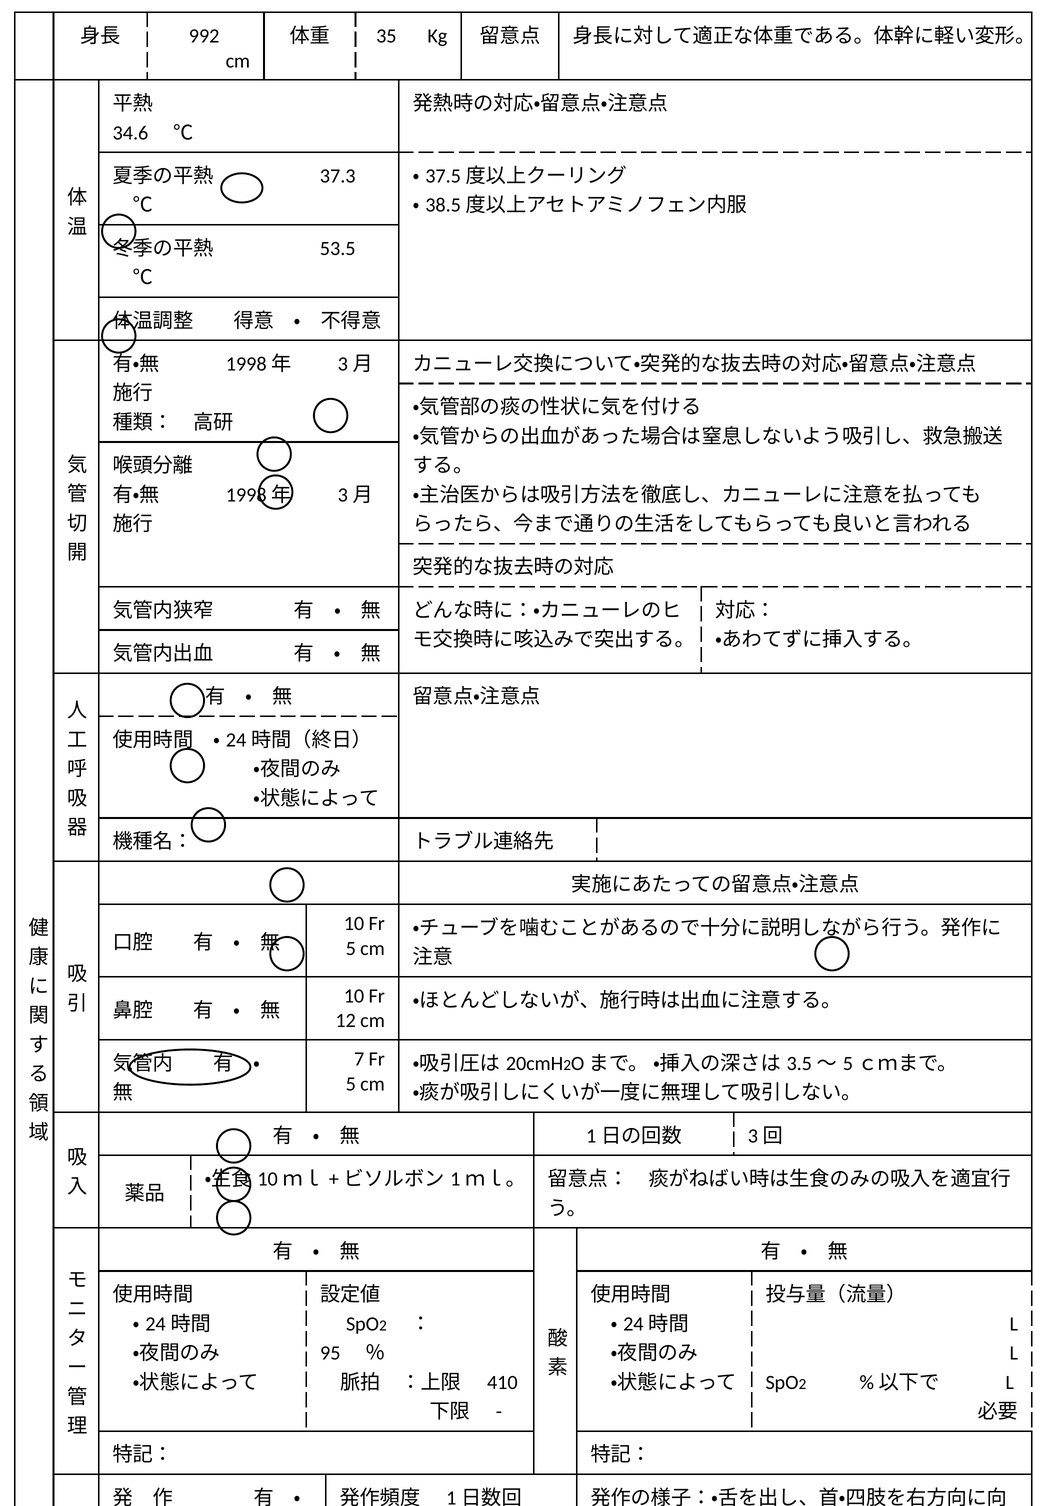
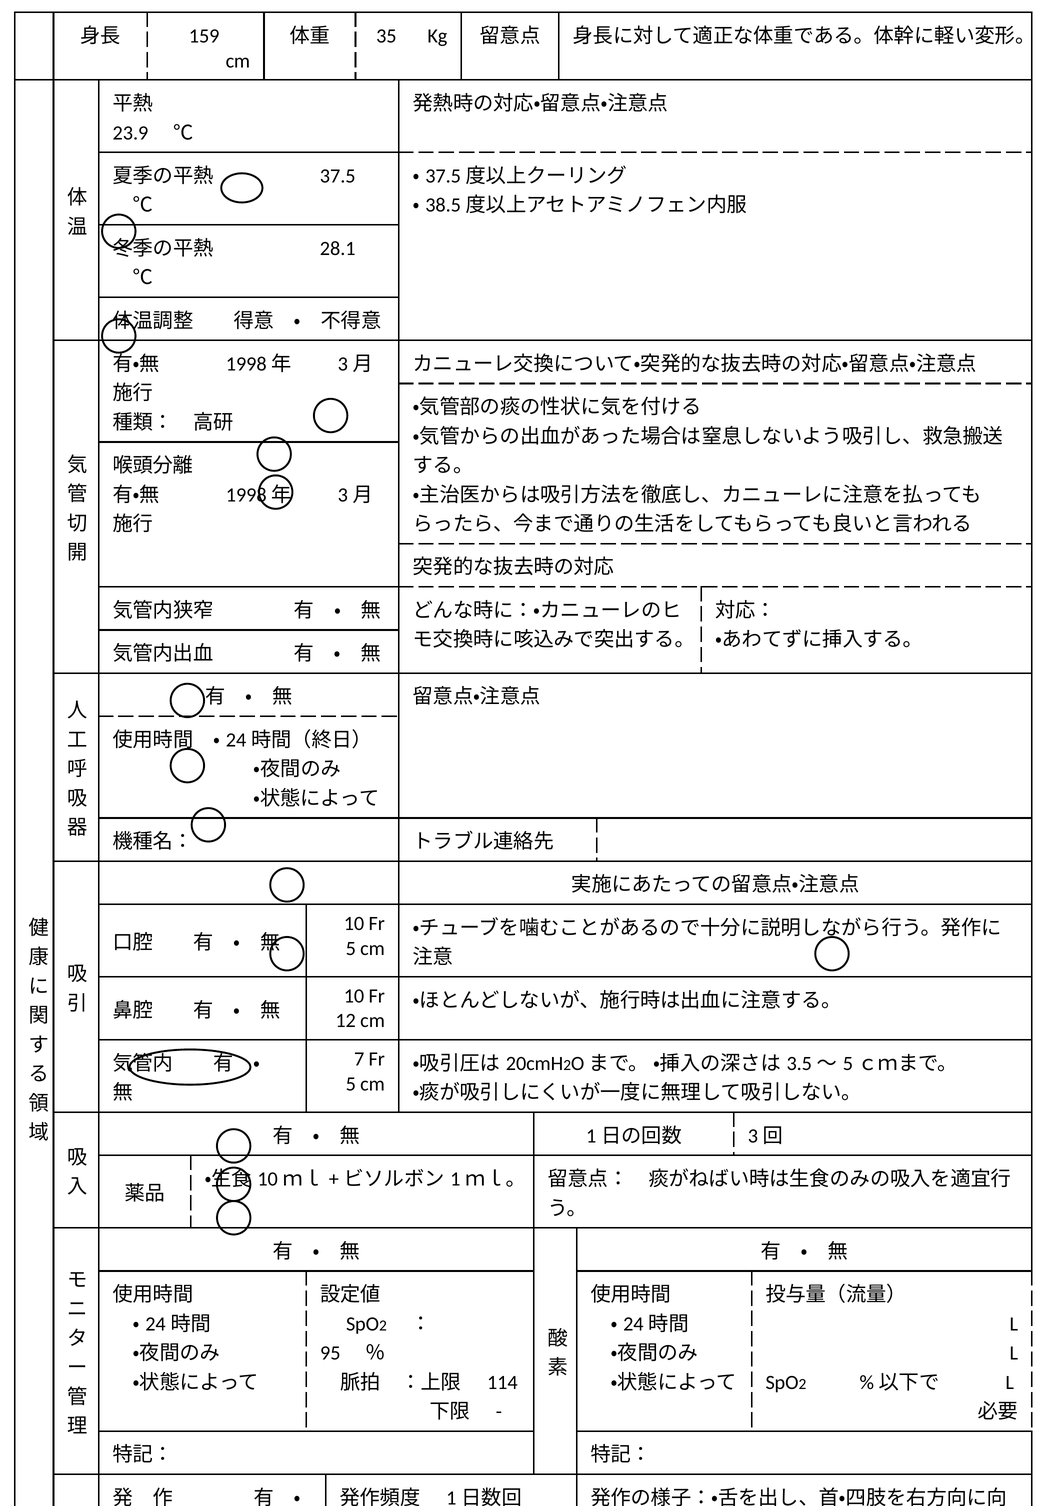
992: 992 -> 159 (204, 36)
34.6: 34.6 -> 23.9 (130, 133)
37.3: 37.3 -> 37.5 (338, 176)
53.5: 53.5 -> 28.1 (338, 248)
410: 410 -> 114 (502, 1382)
